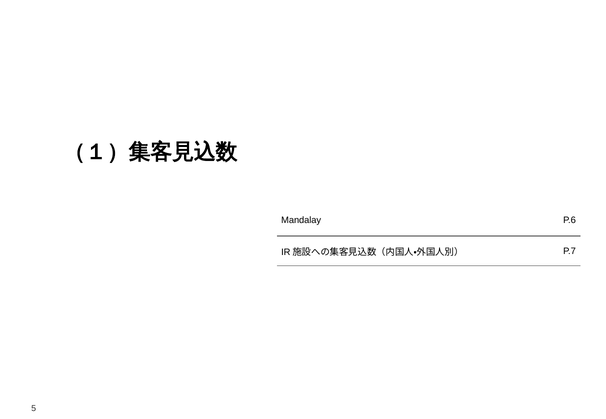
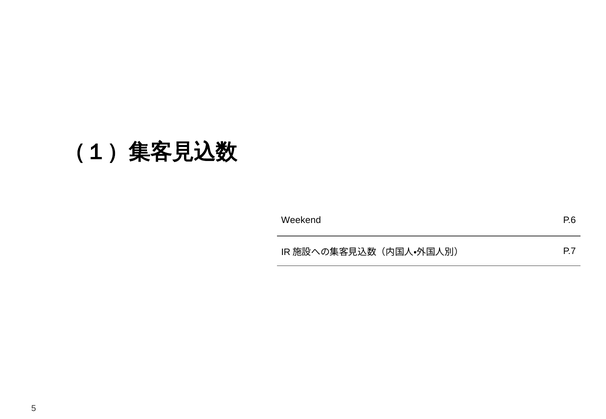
Mandalay: Mandalay -> Weekend (301, 221)
